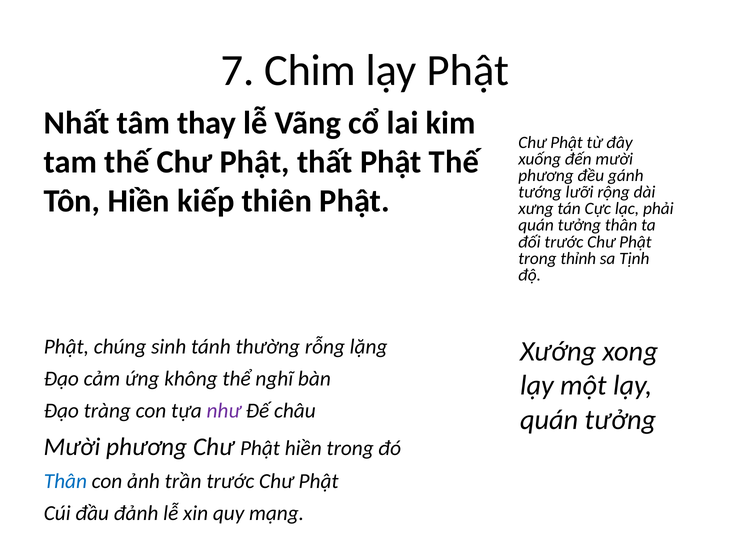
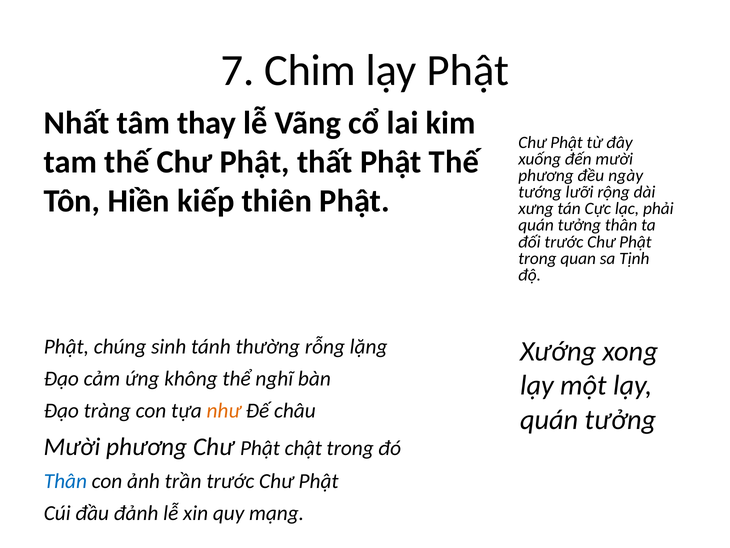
gánh: gánh -> ngày (626, 175)
thỉnh: thỉnh -> quan (578, 258)
như colour: purple -> orange (224, 411)
Phật hiền: hiền -> chật (303, 448)
